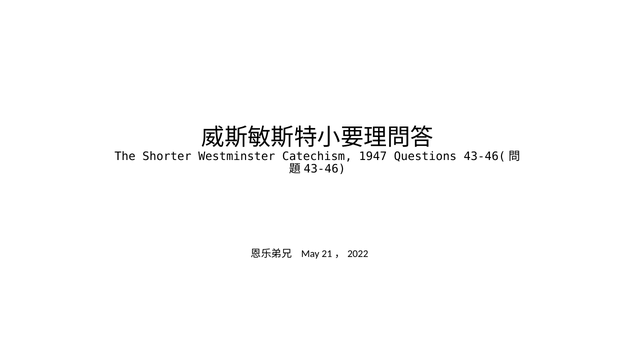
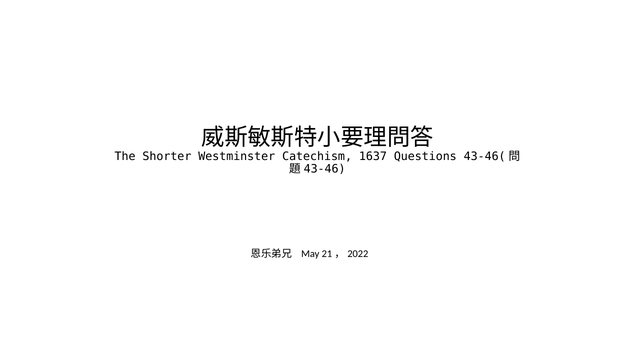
1947: 1947 -> 1637 (373, 157)
